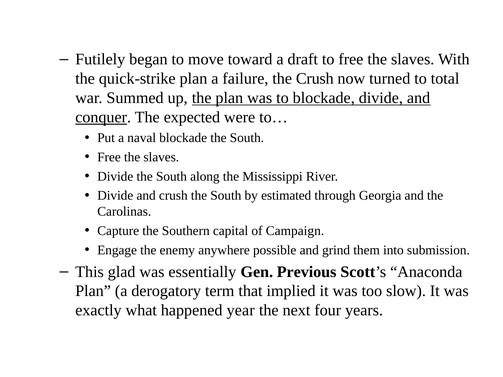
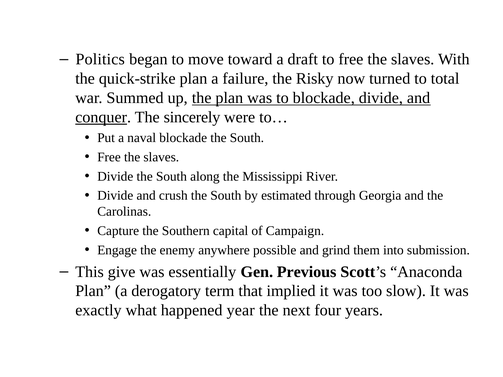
Futilely: Futilely -> Politics (100, 59)
the Crush: Crush -> Risky (315, 79)
expected: expected -> sincerely (192, 117)
glad: glad -> give (122, 272)
